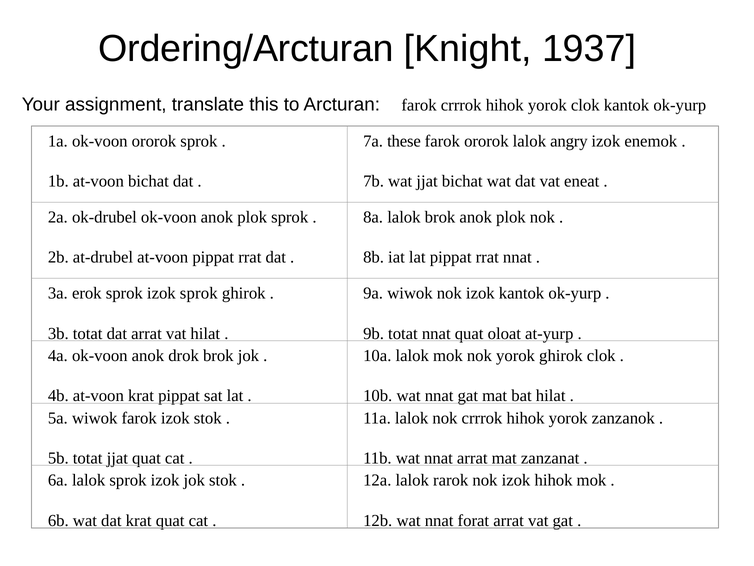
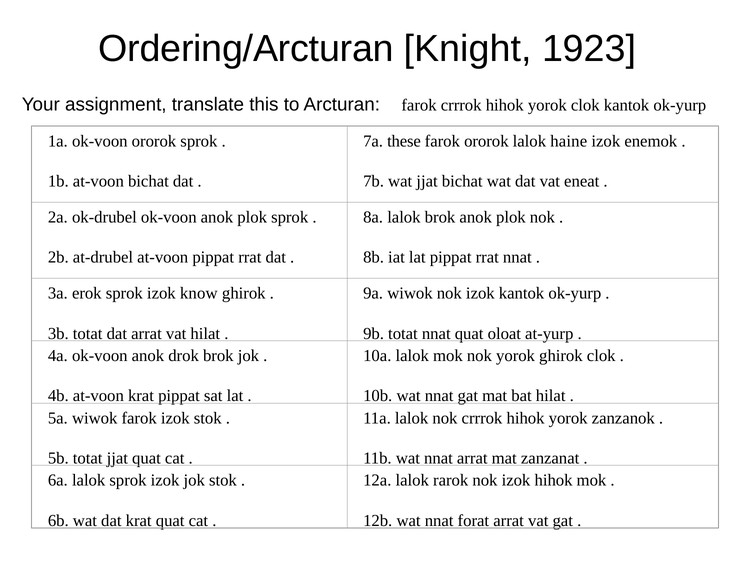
1937: 1937 -> 1923 (589, 49)
angry: angry -> haine (569, 141)
izok sprok: sprok -> know (199, 293)
